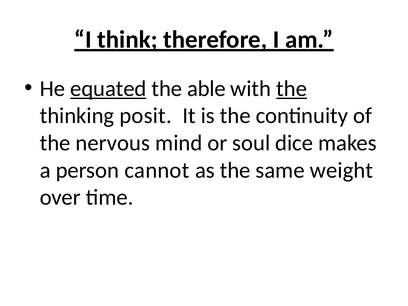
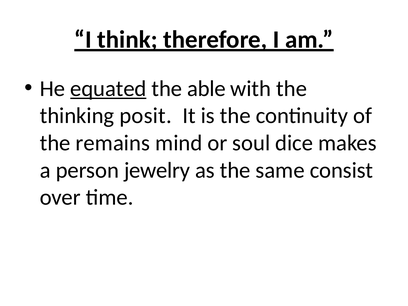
the underline: present -> none (292, 89)
nervous: nervous -> remains (113, 143)
cannot: cannot -> jewelry (157, 170)
weight: weight -> consist (341, 170)
